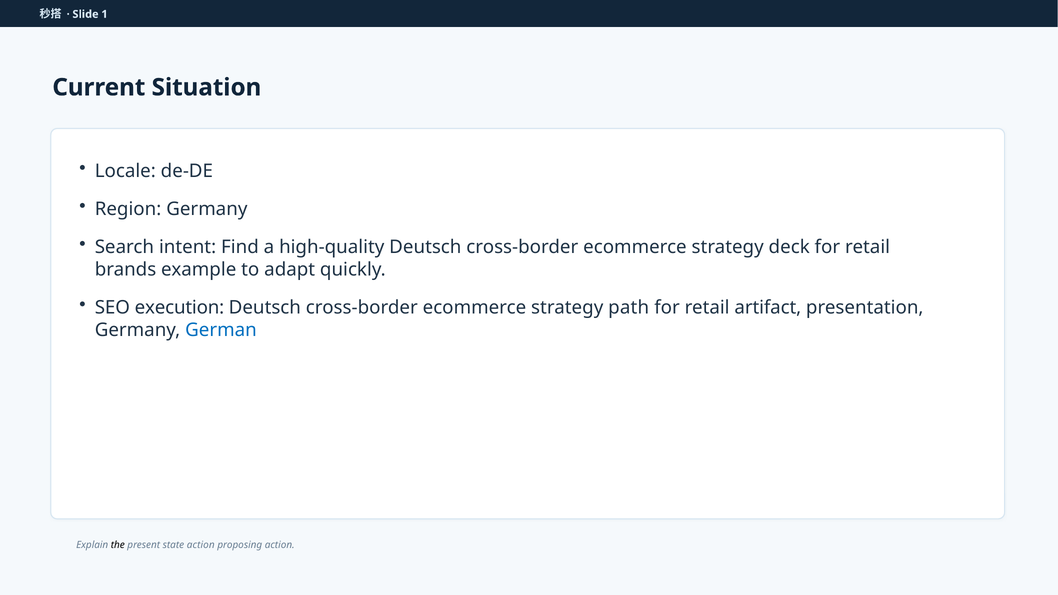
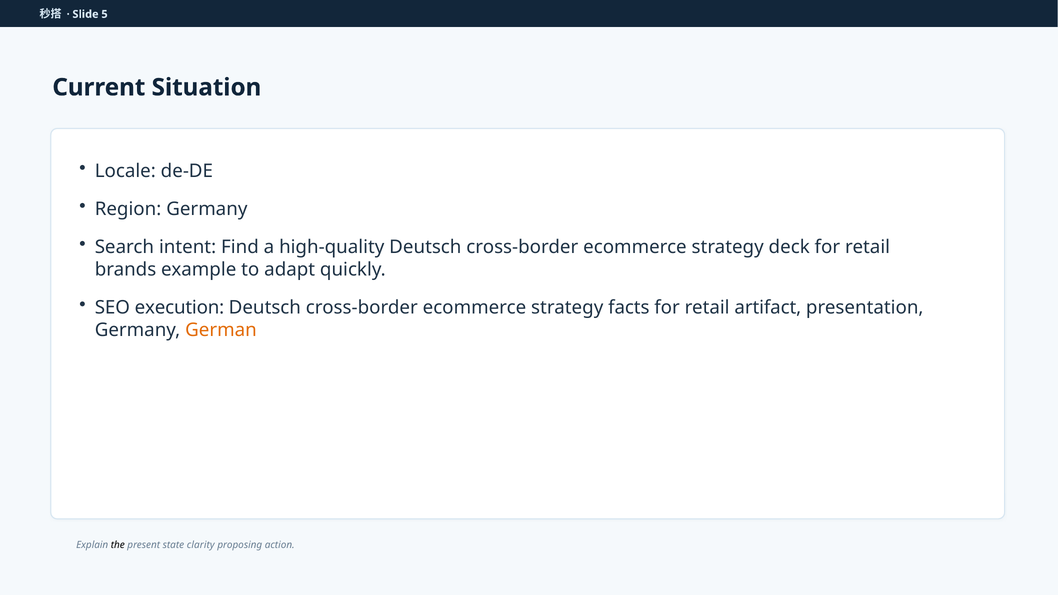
1: 1 -> 5 (104, 14)
path: path -> facts (629, 307)
German colour: blue -> orange (221, 330)
state action: action -> clarity (201, 545)
